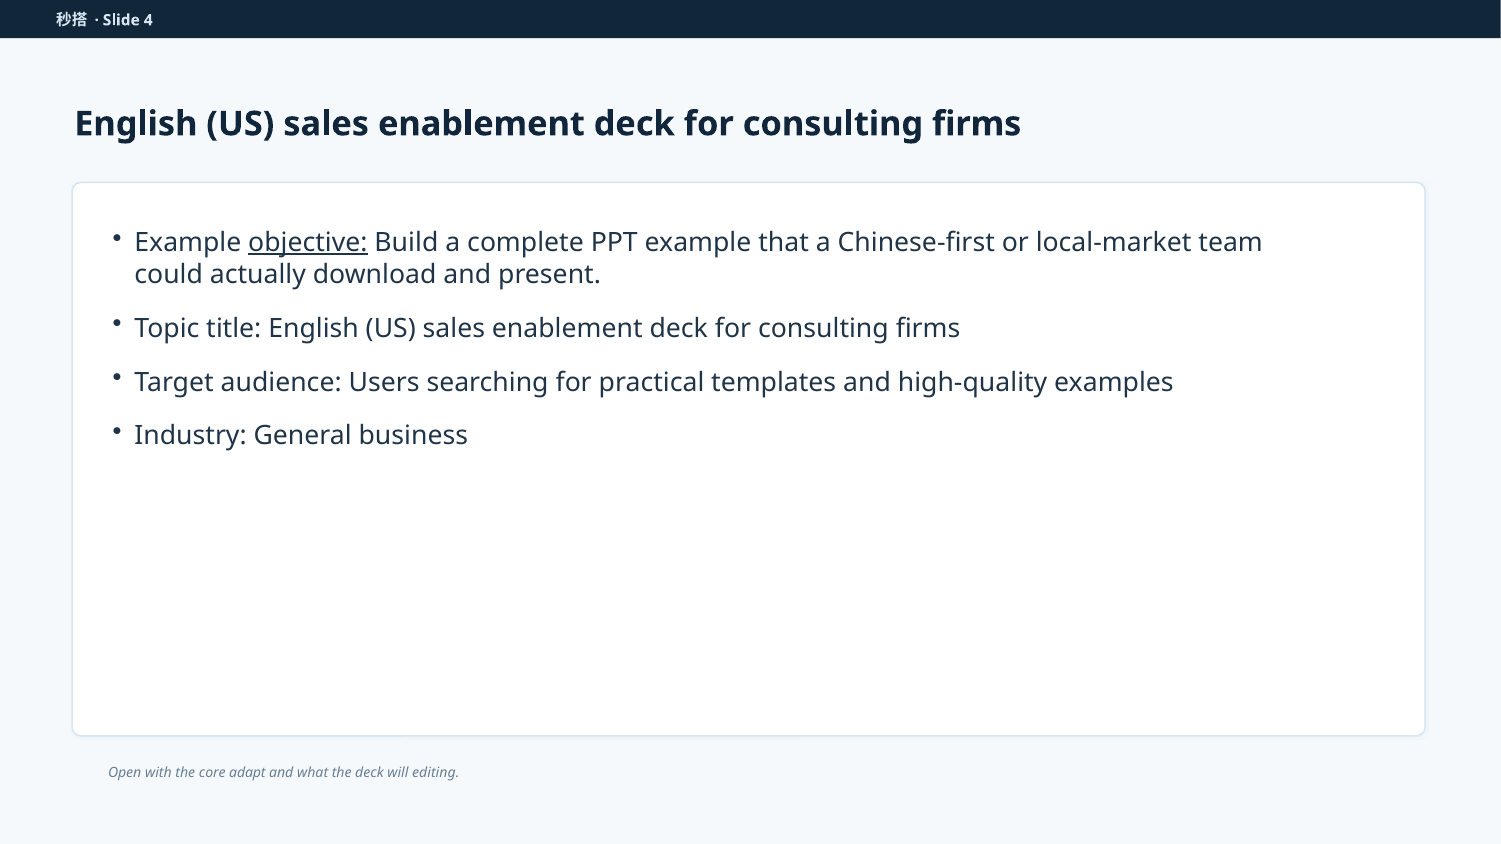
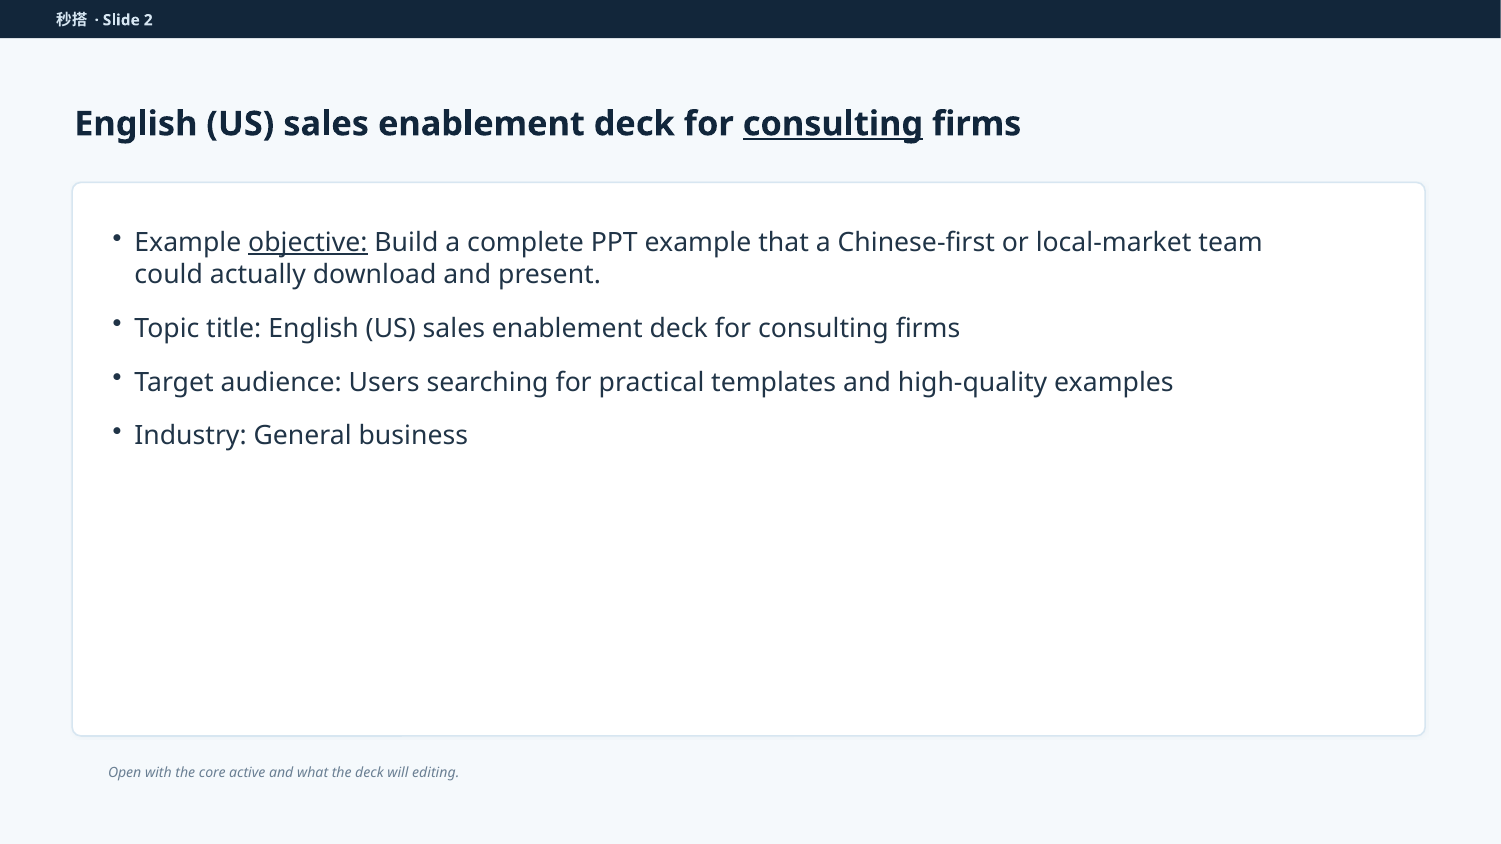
4: 4 -> 2 (148, 20)
consulting underline: none -> present (833, 124)
adapt: adapt -> active (247, 773)
